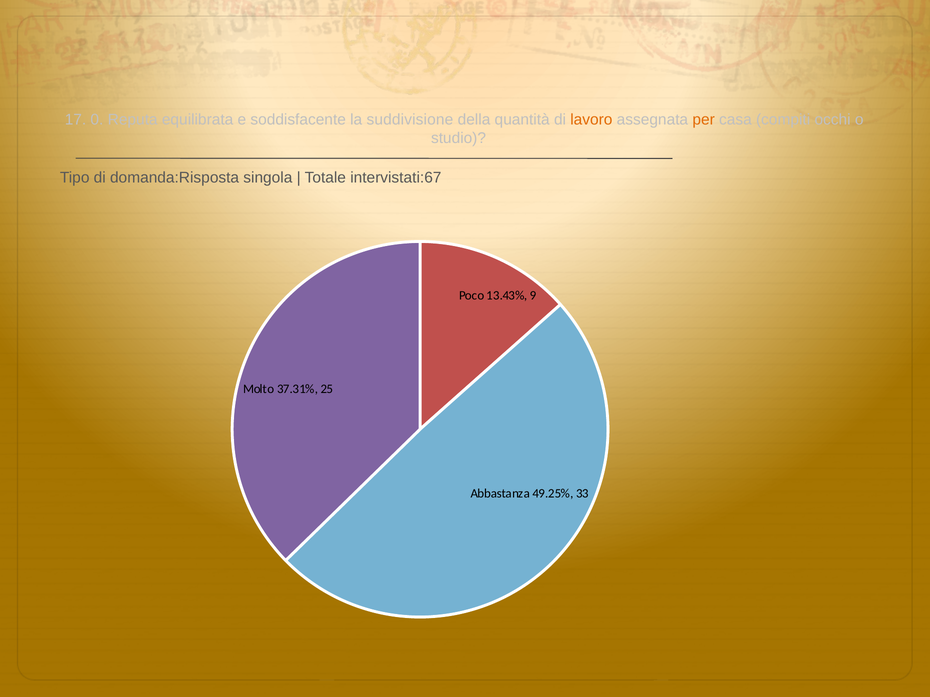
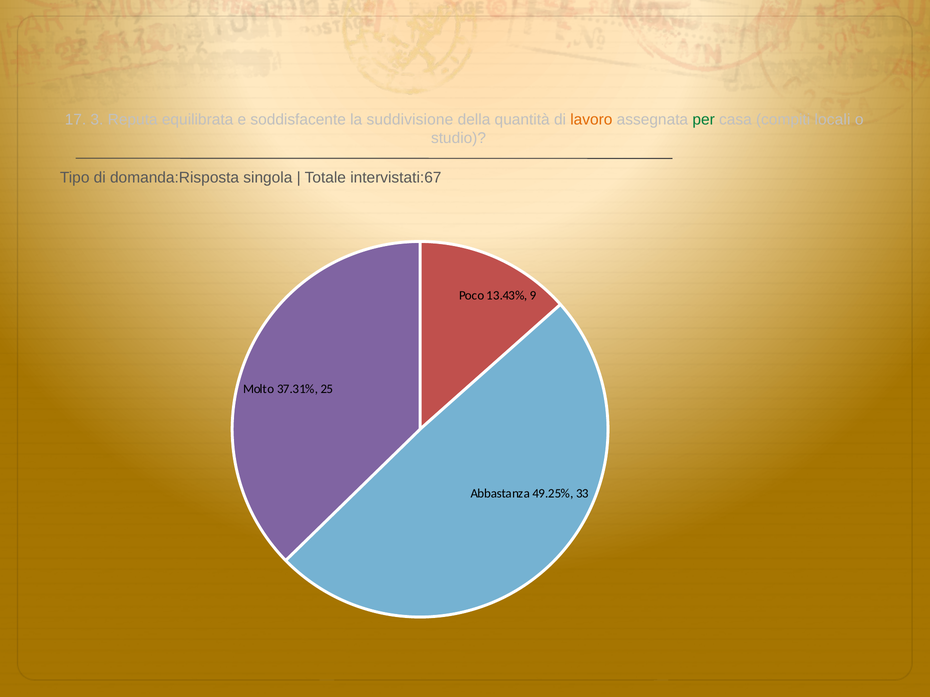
0: 0 -> 3 (97, 120)
per colour: orange -> green (704, 120)
occhi: occhi -> locali (832, 120)
